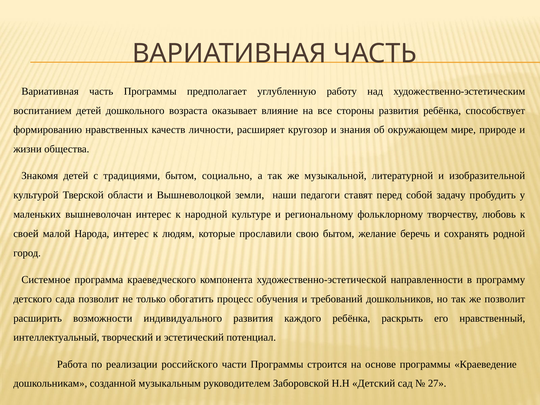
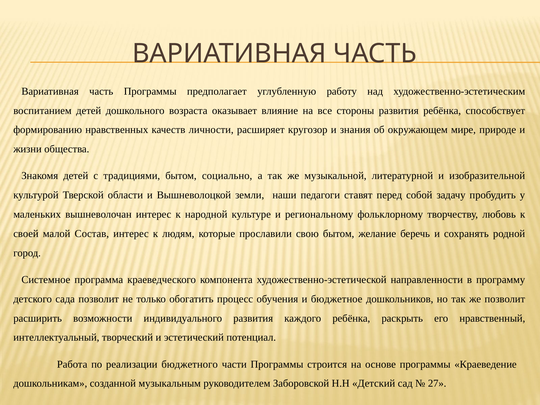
Народа: Народа -> Состав (92, 234)
требований: требований -> бюджетное (337, 299)
российского: российского -> бюджетного (190, 364)
